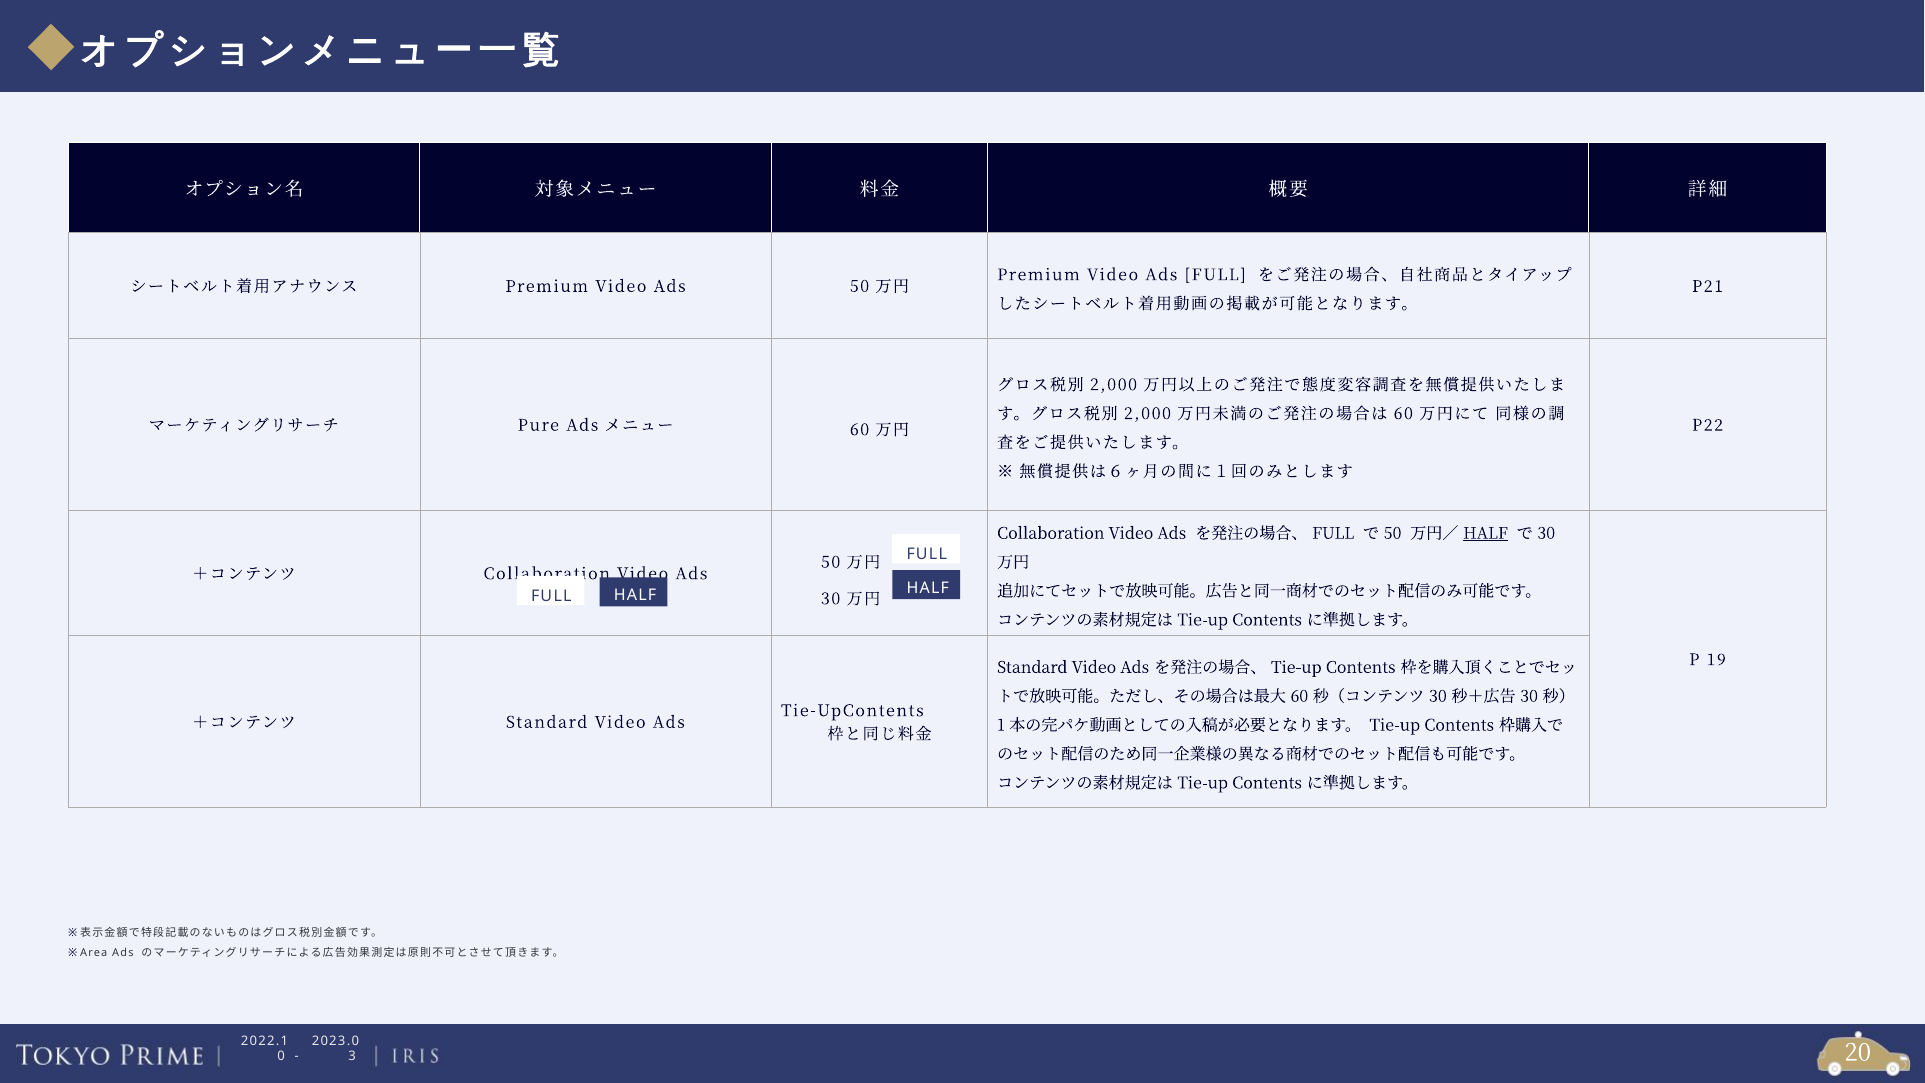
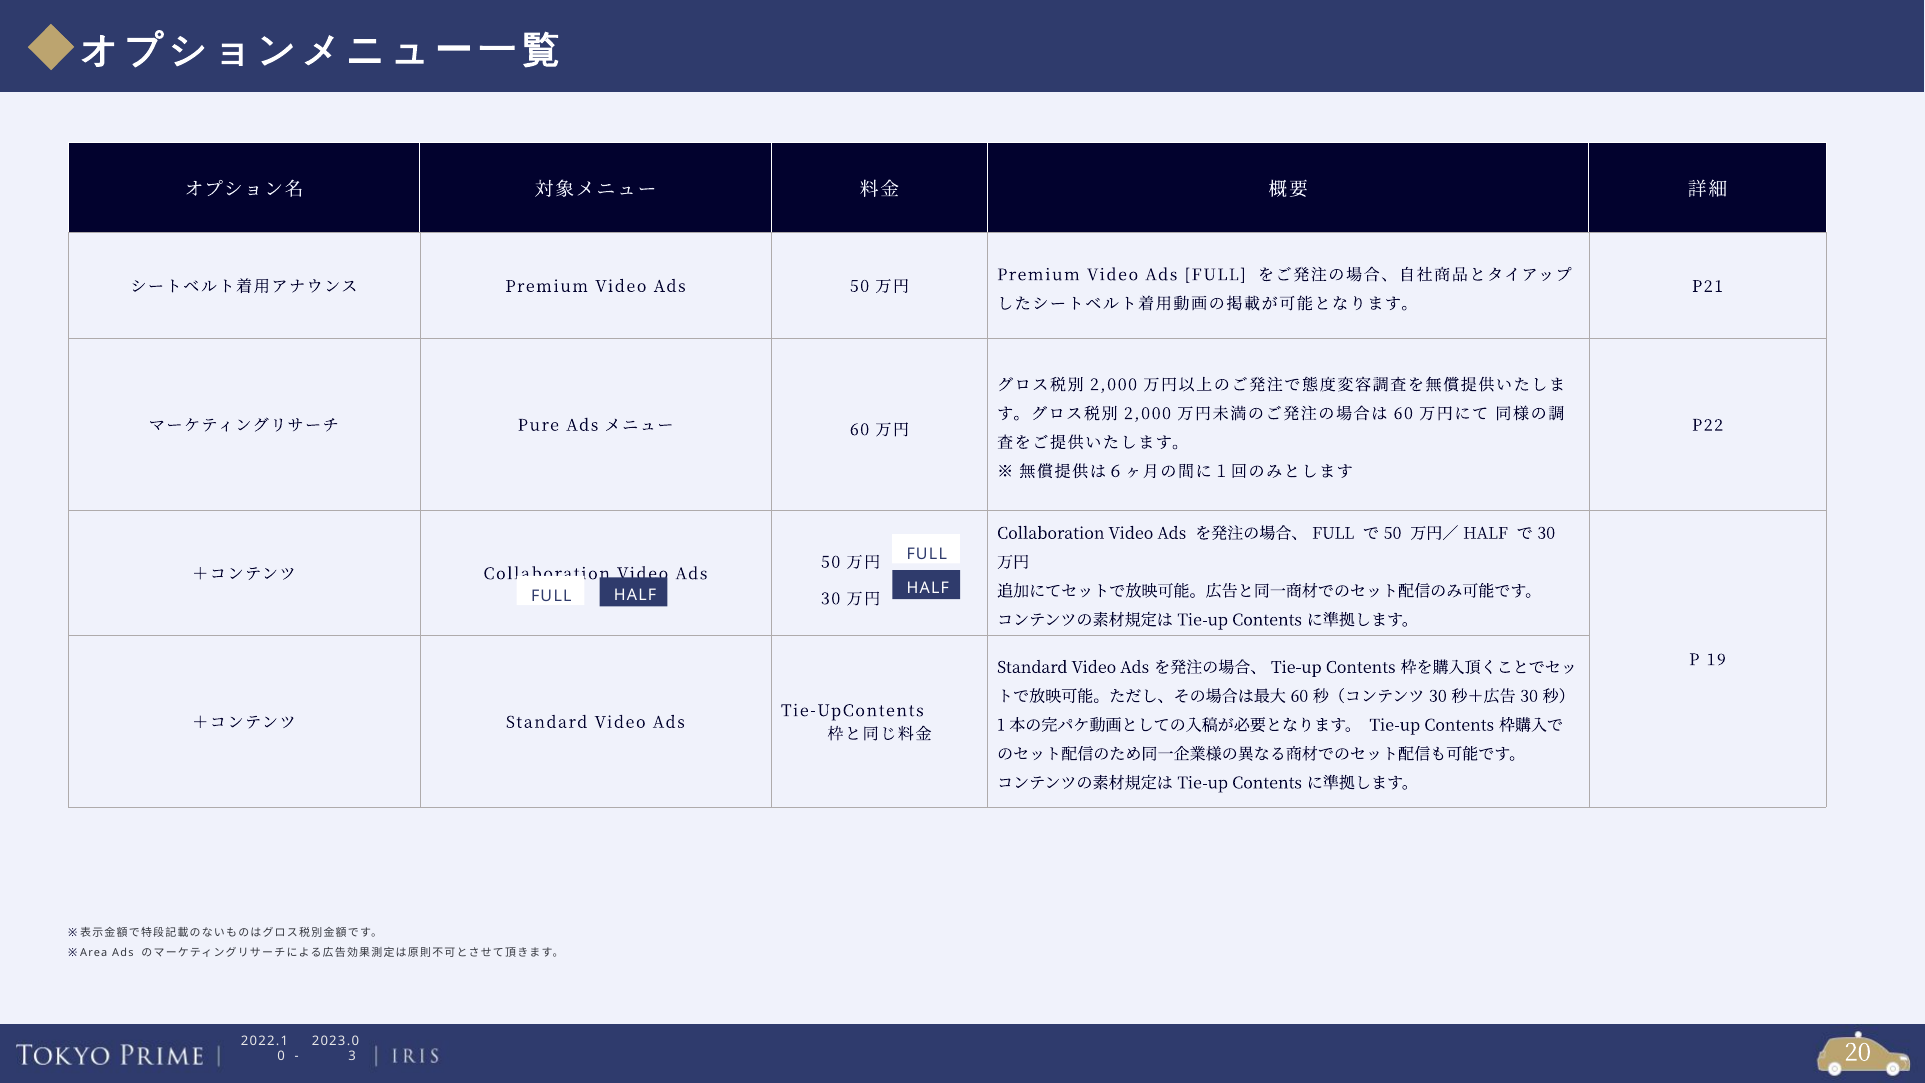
HALF underline: present -> none (1486, 533)
